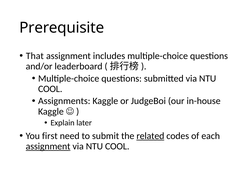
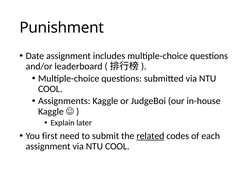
Prerequisite: Prerequisite -> Punishment (62, 28)
That: That -> Date (35, 56)
assignment underline: present -> none (48, 146)
